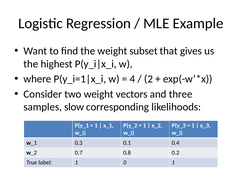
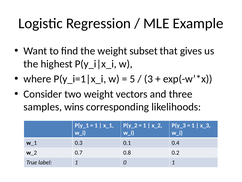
4: 4 -> 5 (132, 79)
2: 2 -> 3 (149, 79)
slow: slow -> wins (74, 107)
